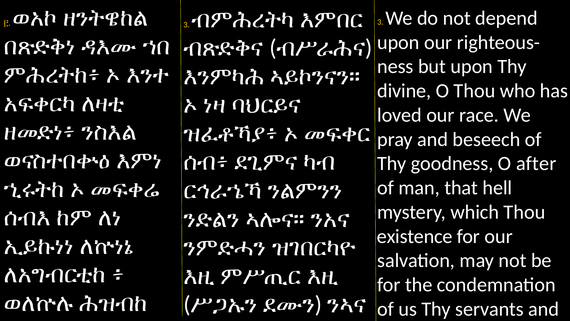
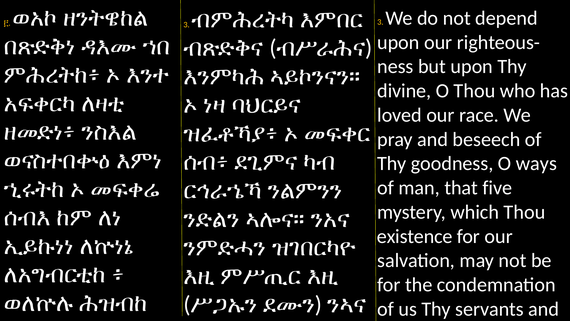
after: after -> ways (536, 163)
hell: hell -> five (497, 188)
